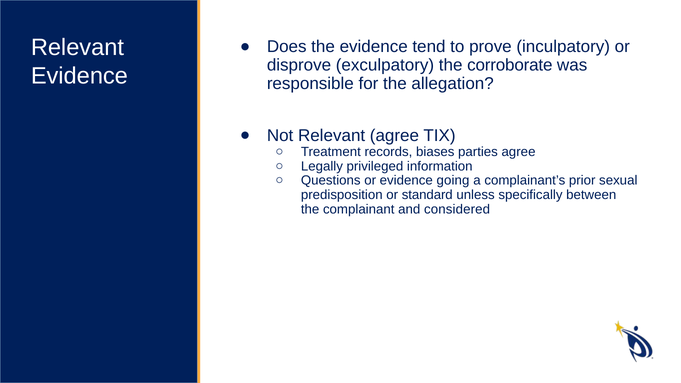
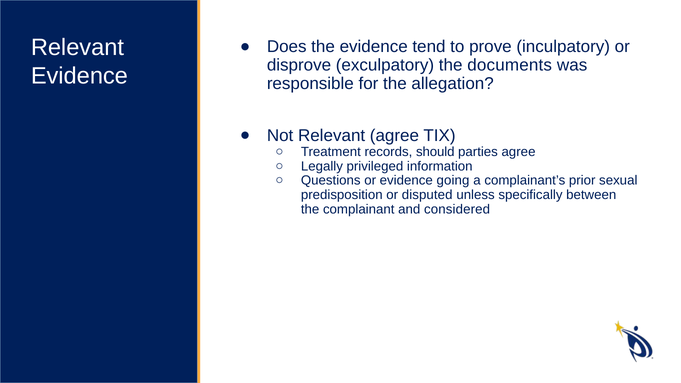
corroborate: corroborate -> documents (510, 65)
biases: biases -> should (435, 152)
standard: standard -> disputed (427, 195)
